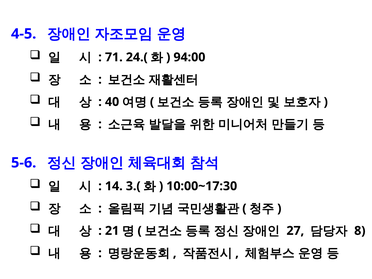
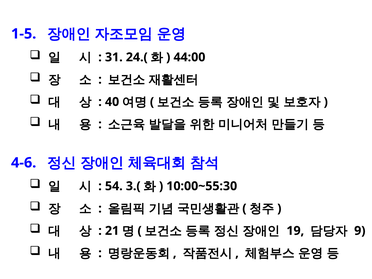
4-5: 4-5 -> 1-5 (24, 34)
71: 71 -> 31 (114, 57)
94:00: 94:00 -> 44:00 (189, 57)
5-6: 5-6 -> 4-6 (24, 163)
14: 14 -> 54 (114, 186)
10:00~17:30: 10:00~17:30 -> 10:00~55:30 (202, 186)
27: 27 -> 19 (295, 231)
8: 8 -> 9 (360, 231)
